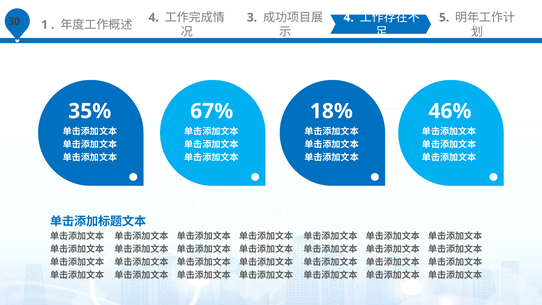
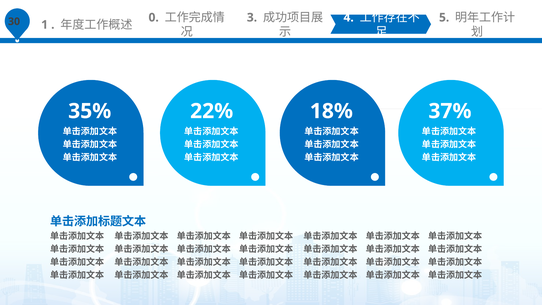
4: 4 -> 0 (154, 18)
67%: 67% -> 22% (212, 111)
46%: 46% -> 37% (450, 111)
